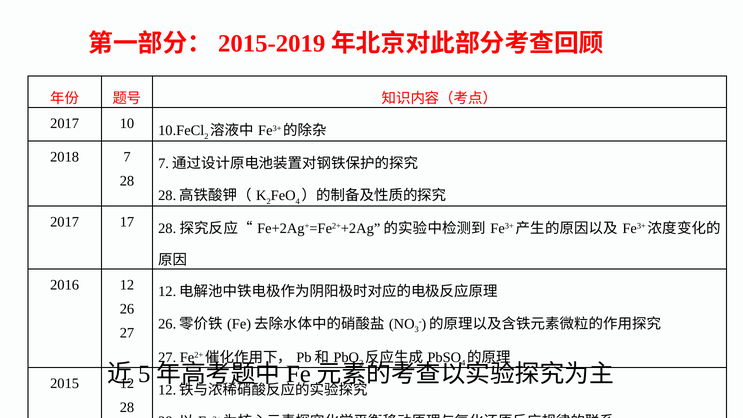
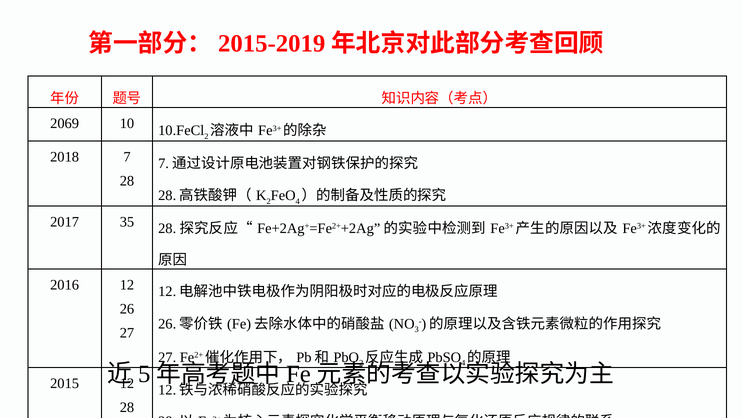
2017: 2017 -> 2069 (65, 124)
17: 17 -> 35 (127, 222)
